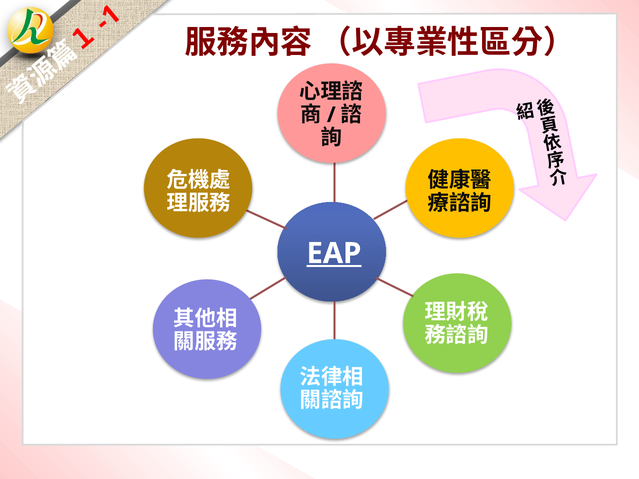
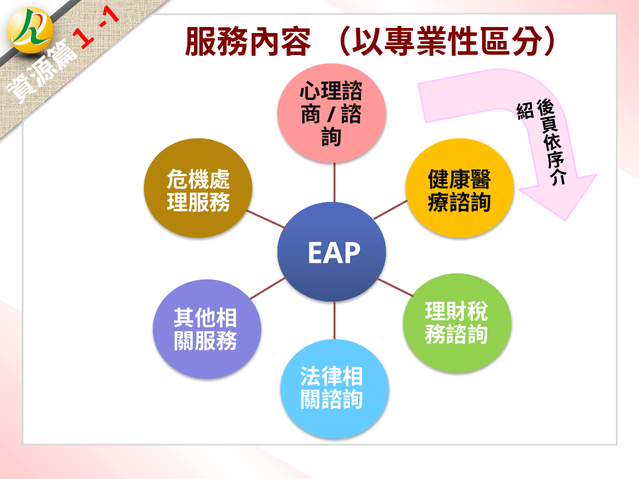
EAP underline: present -> none (334, 253)
